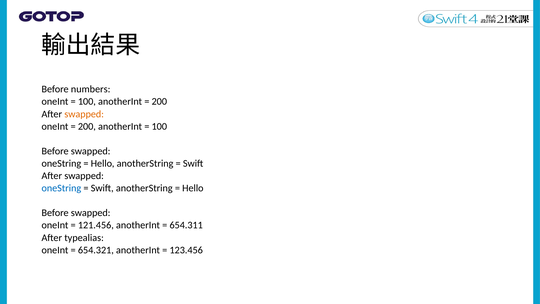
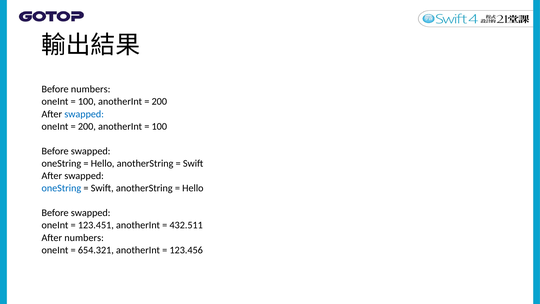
swapped colour: orange -> blue (84, 114)
121.456: 121.456 -> 123.451 (96, 225)
654.311: 654.311 -> 432.511 (186, 225)
After typealias: typealias -> numbers (84, 237)
